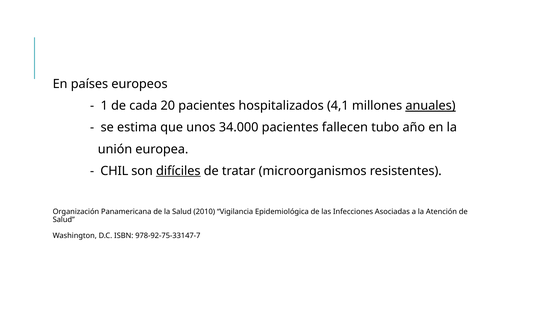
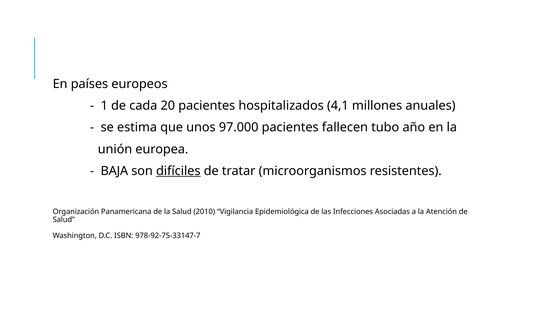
anuales underline: present -> none (431, 106)
34.000: 34.000 -> 97.000 (239, 128)
CHIL: CHIL -> BAJA (114, 171)
